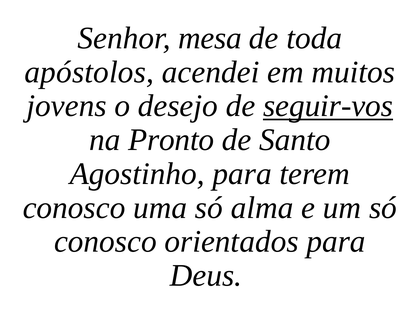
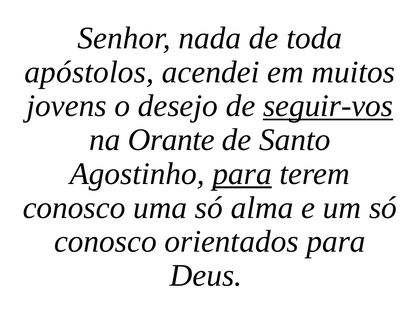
mesa: mesa -> nada (210, 38)
Pronto: Pronto -> Orante (171, 140)
para underline: none -> present (242, 173)
